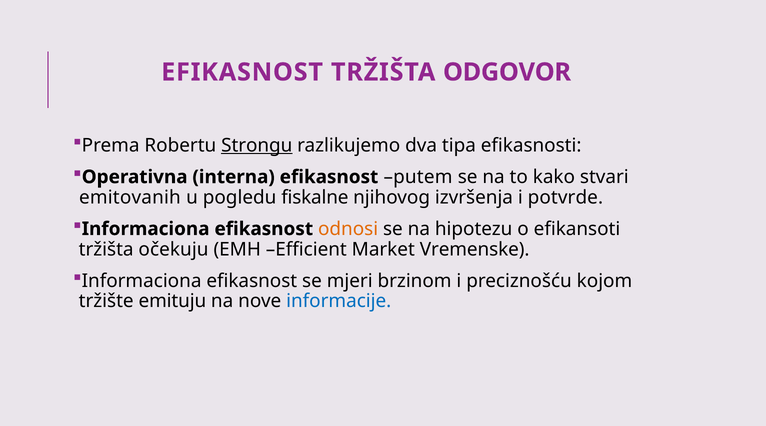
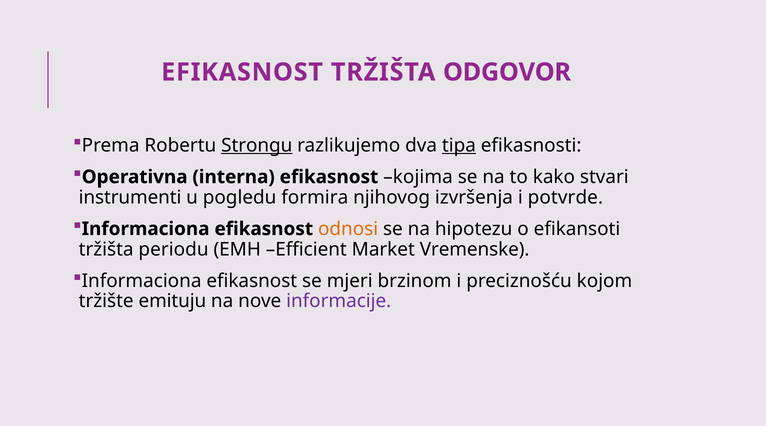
tipa underline: none -> present (459, 145)
putem: putem -> kojima (418, 177)
emitovanih: emitovanih -> instrumenti (130, 197)
fiskalne: fiskalne -> formira (315, 197)
očekuju: očekuju -> periodu (174, 249)
informacije colour: blue -> purple (339, 301)
